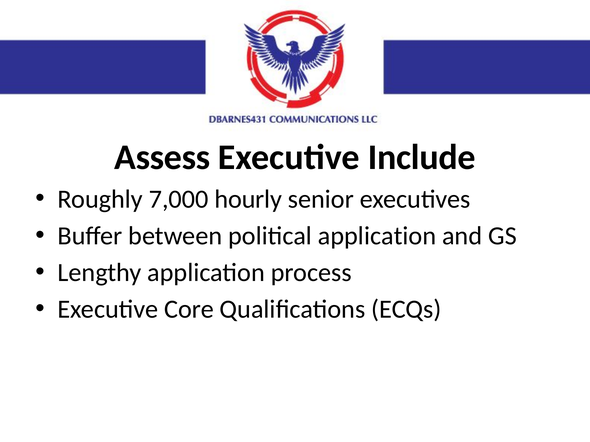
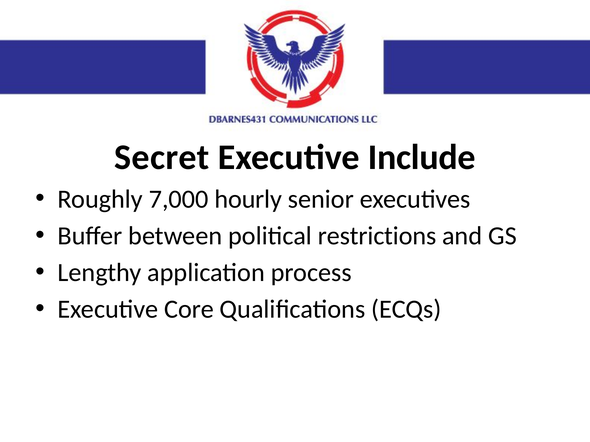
Assess: Assess -> Secret (162, 157)
political application: application -> restrictions (377, 236)
